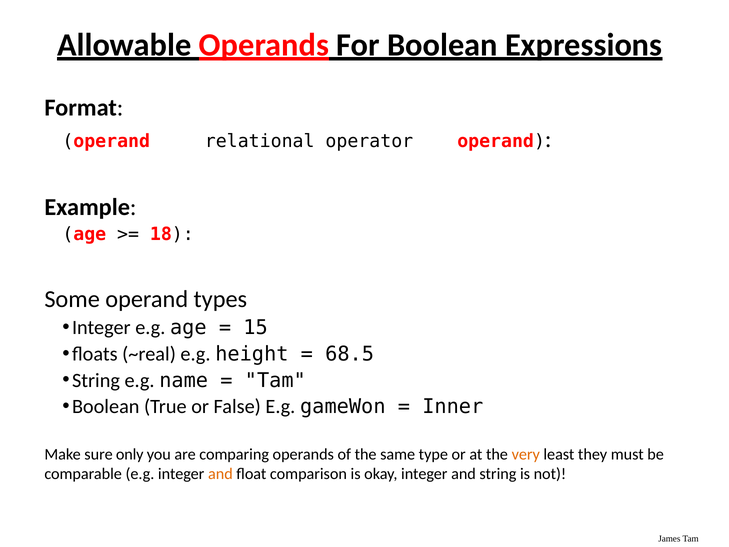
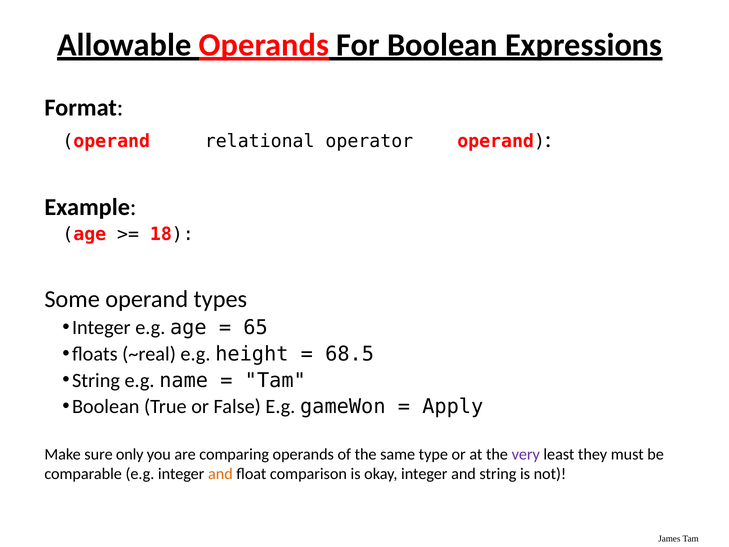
15: 15 -> 65 (256, 328)
Inner: Inner -> Apply (453, 407)
very colour: orange -> purple (526, 454)
